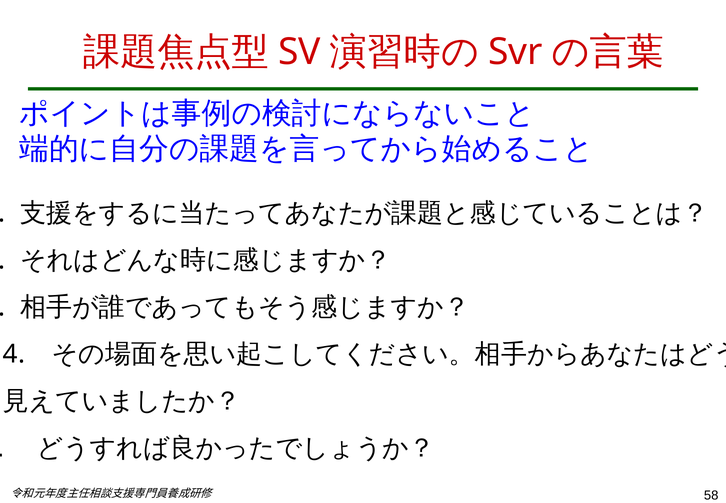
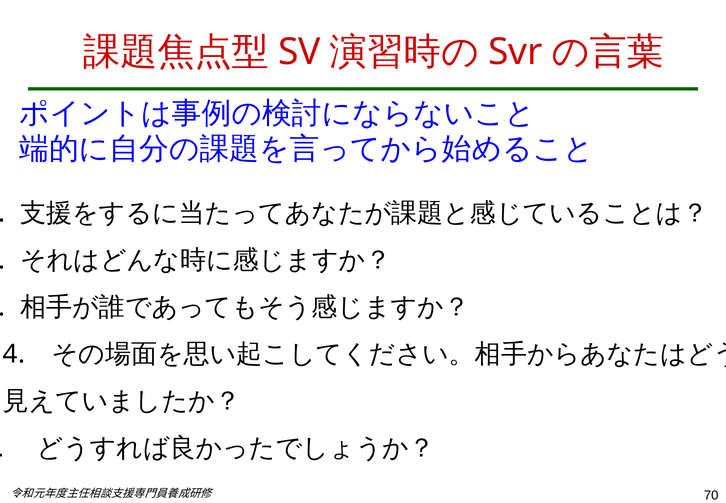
58: 58 -> 70 (711, 495)
